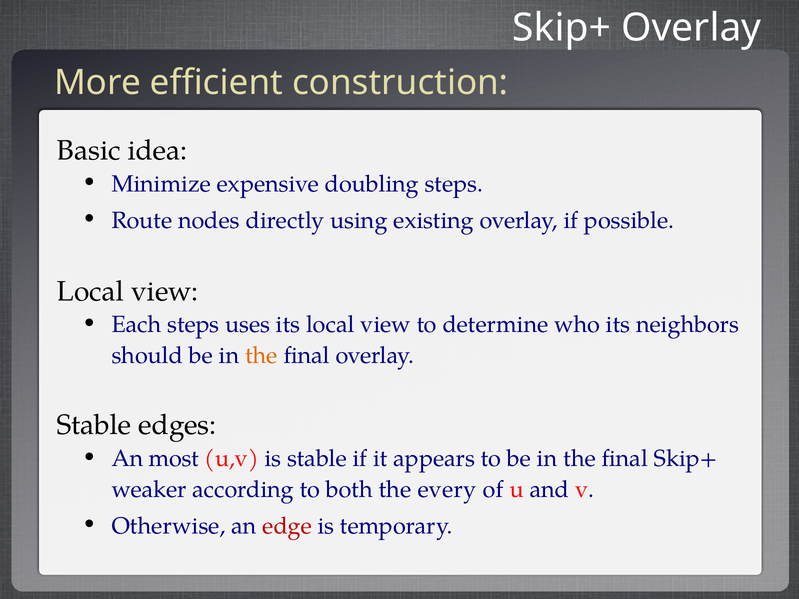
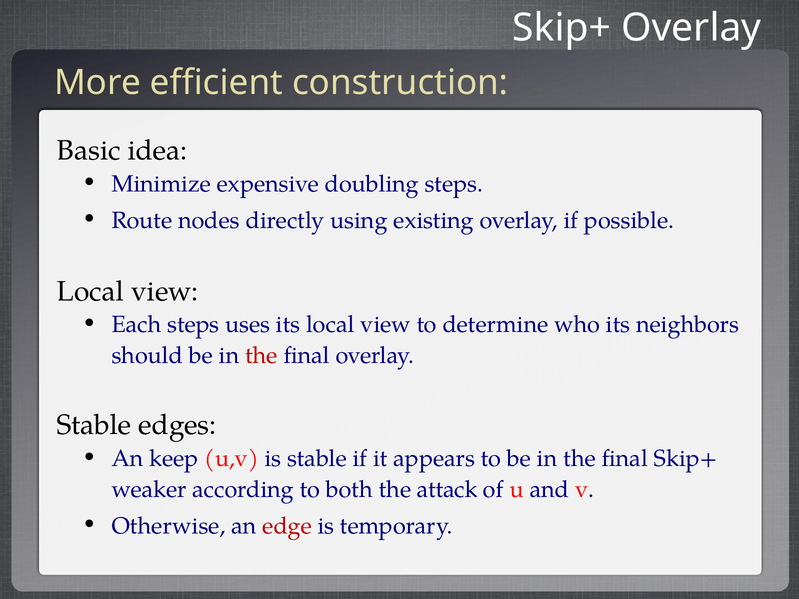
the colour: orange -> red (261, 356)
most: most -> keep (174, 459)
every: every -> attack (447, 490)
